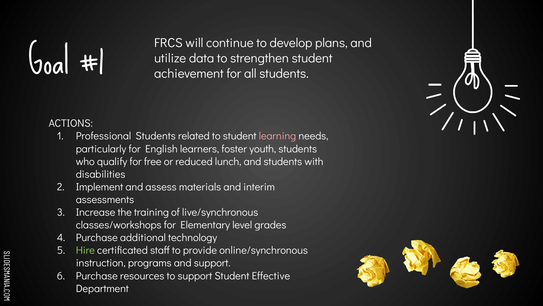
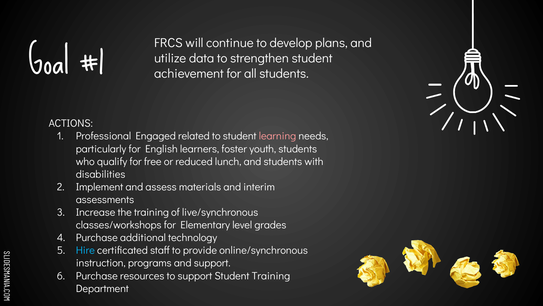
Professional Students: Students -> Engaged (156, 136)
Hire colour: light green -> light blue (85, 250)
Student Effective: Effective -> Training (271, 275)
